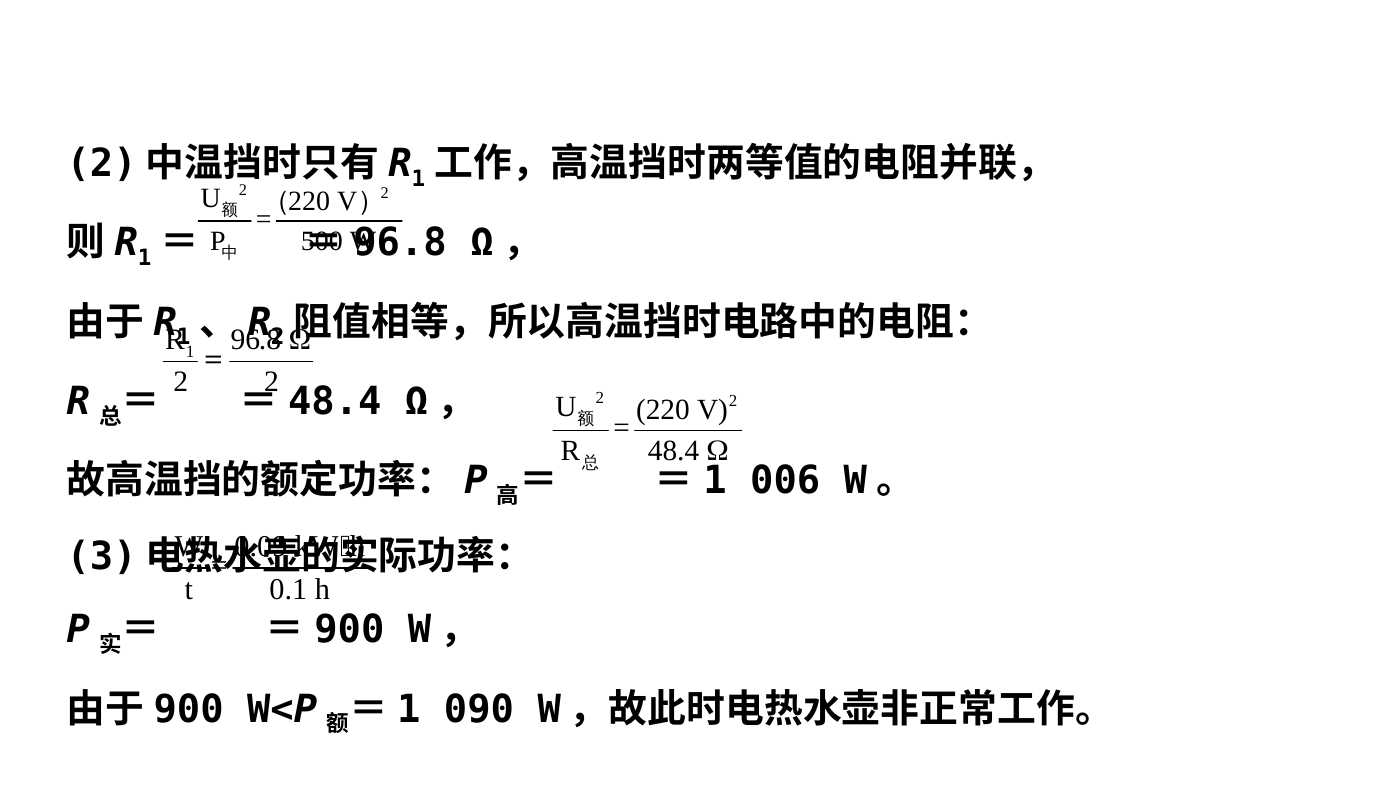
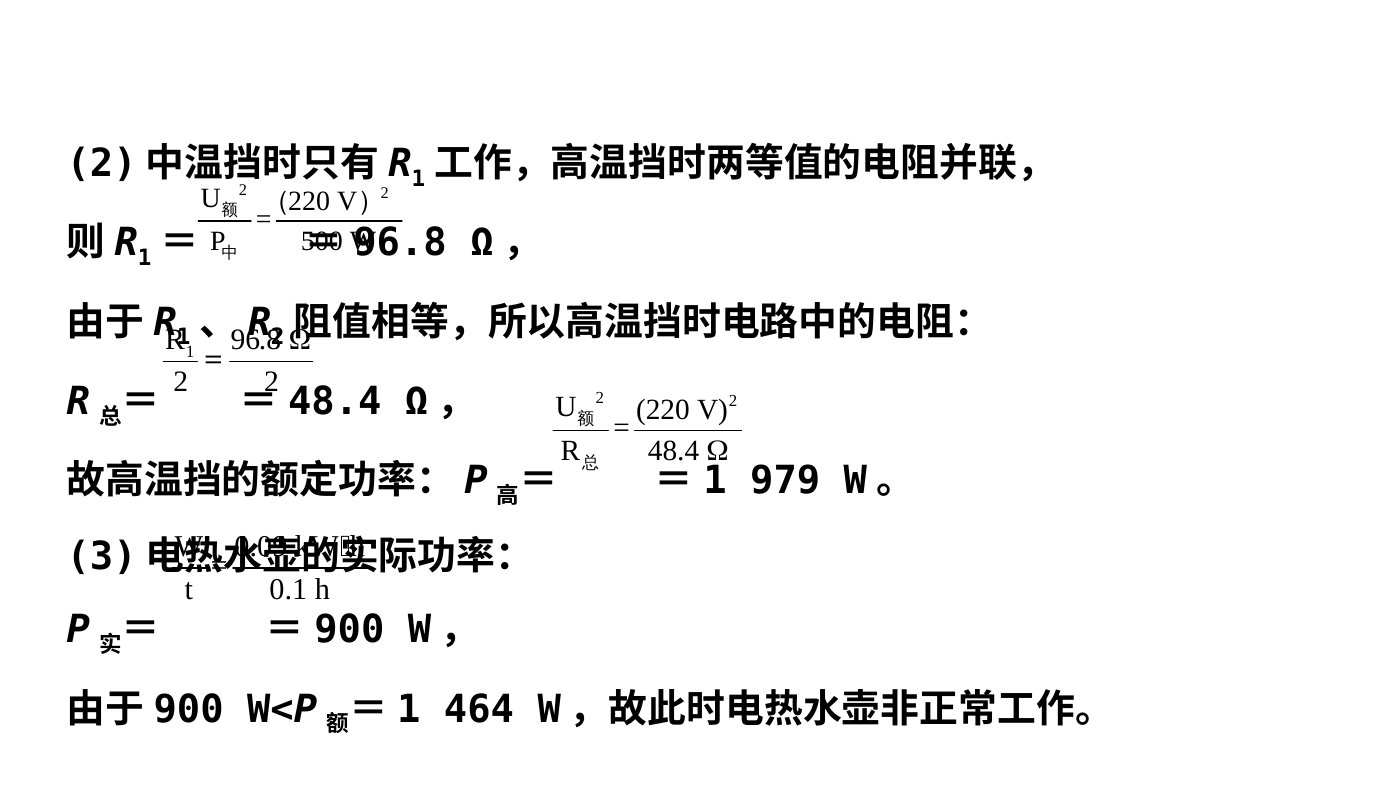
006: 006 -> 979 (785, 481)
090: 090 -> 464 (479, 710)
